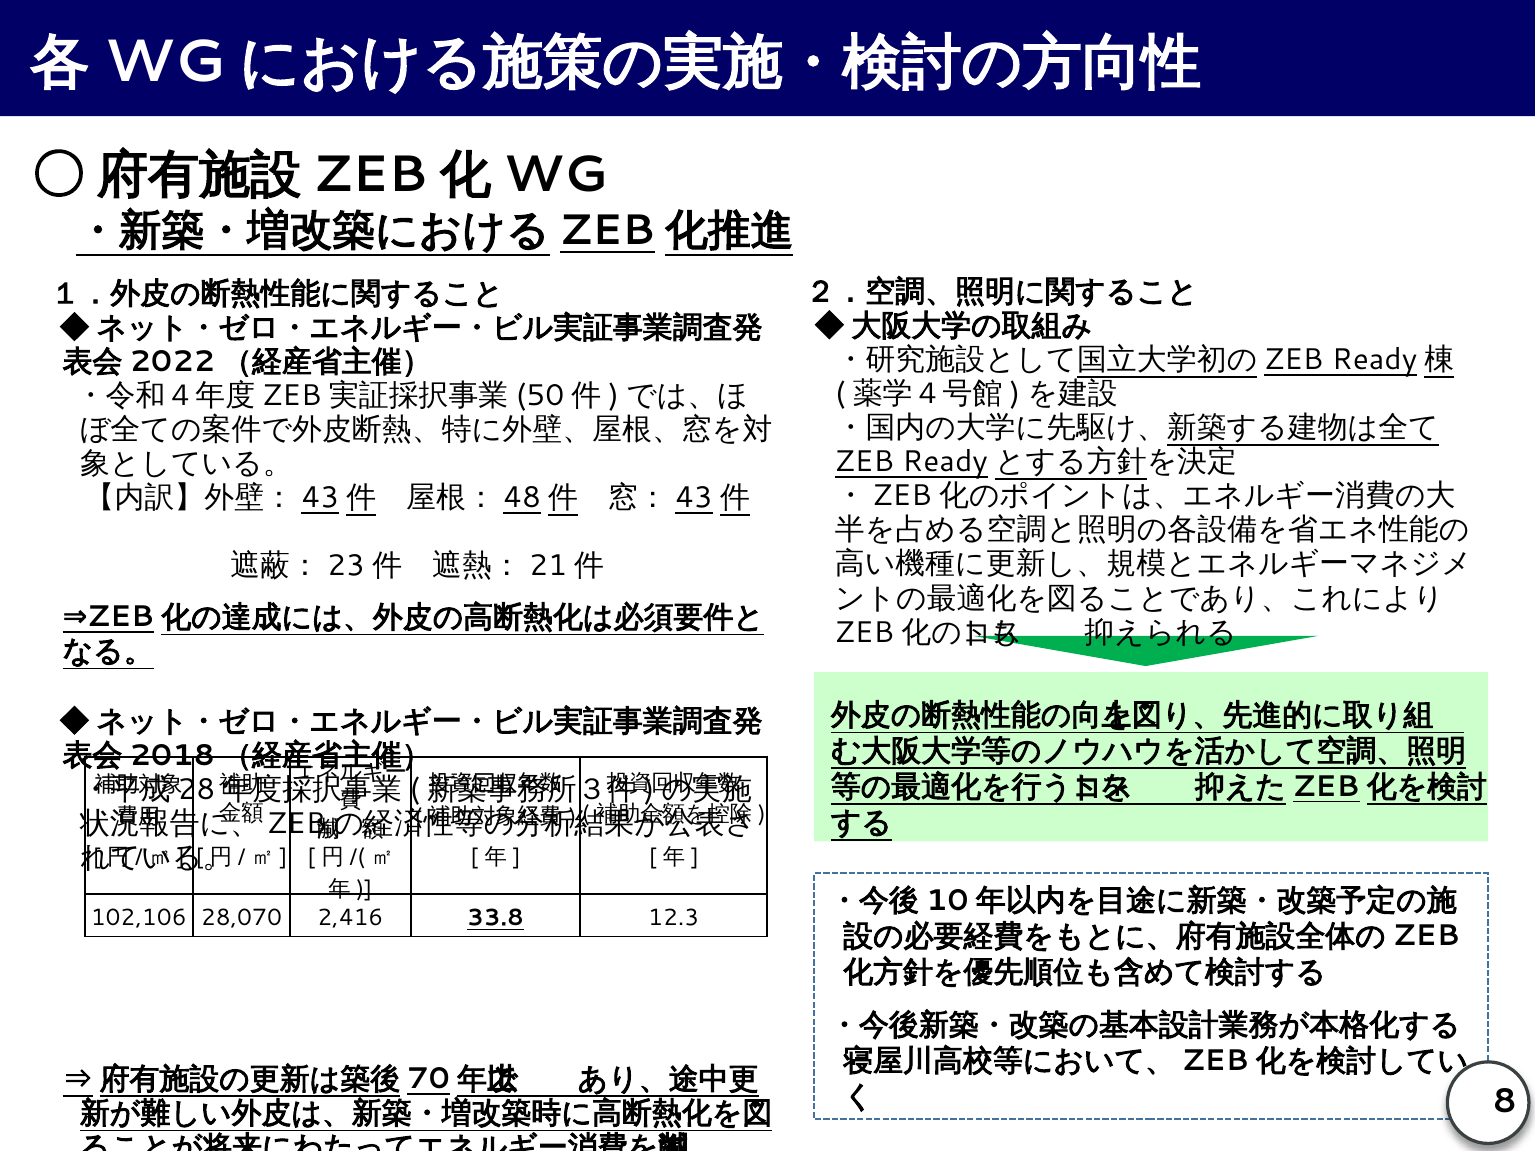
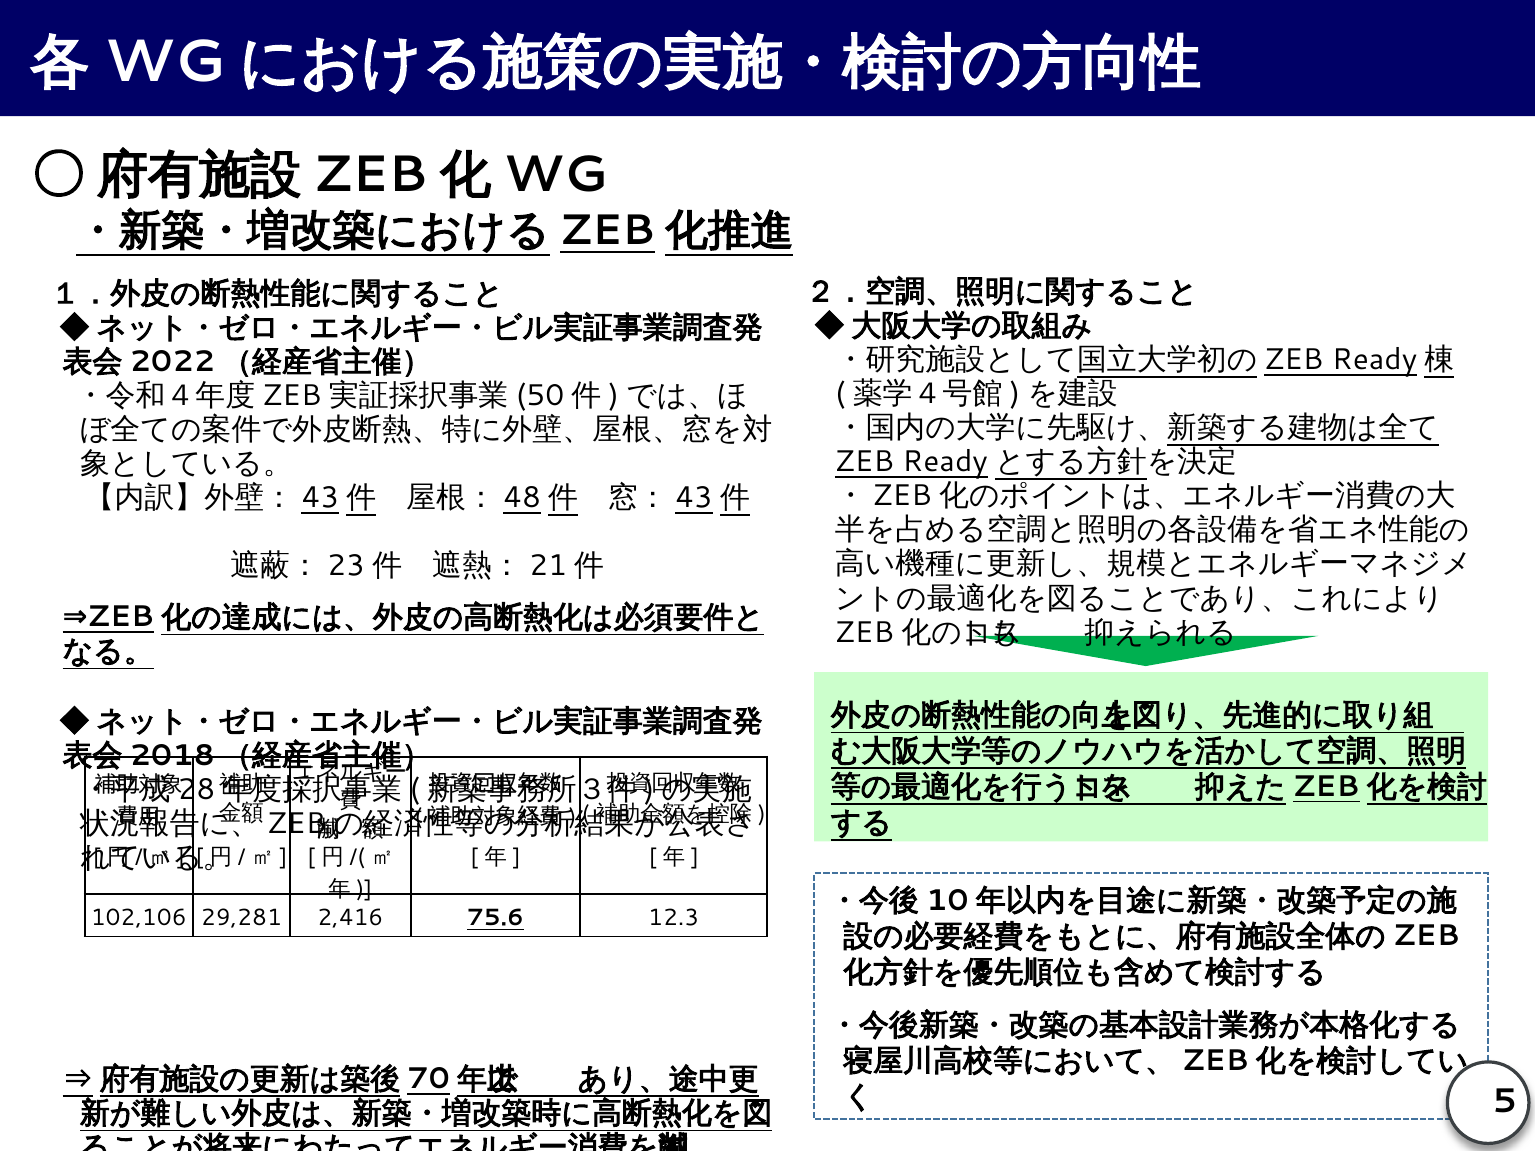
28,070: 28,070 -> 29,281 (241, 918)
33.8: 33.8 -> 75.6 (495, 918)
8: 8 -> 5 (1505, 1102)
